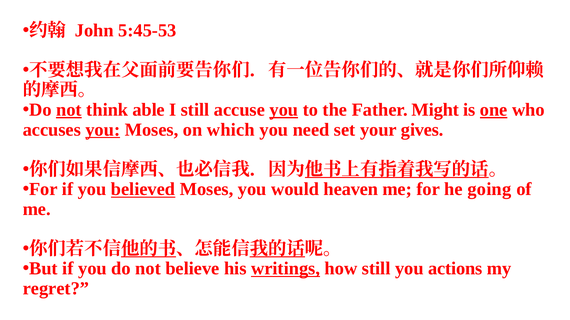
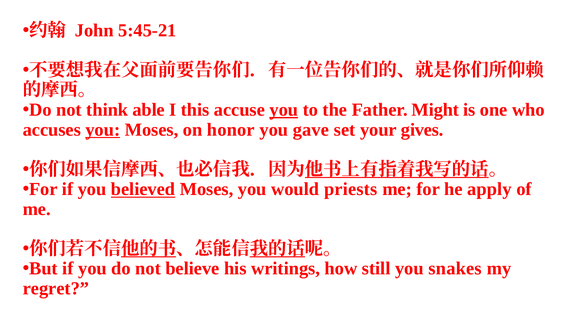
5:45-53: 5:45-53 -> 5:45-21 (147, 30)
not underline: present -> none (69, 110)
I still: still -> this (195, 110)
one underline: present -> none (494, 110)
which: which -> honor (231, 130)
need: need -> gave (311, 130)
heaven: heaven -> priests (351, 190)
going: going -> apply (489, 190)
writings underline: present -> none (286, 269)
actions: actions -> snakes (455, 269)
